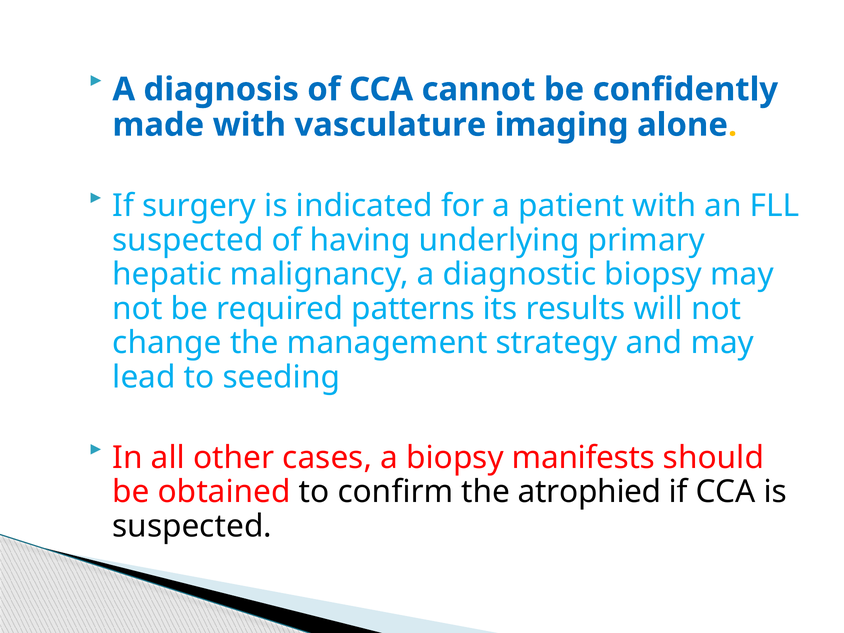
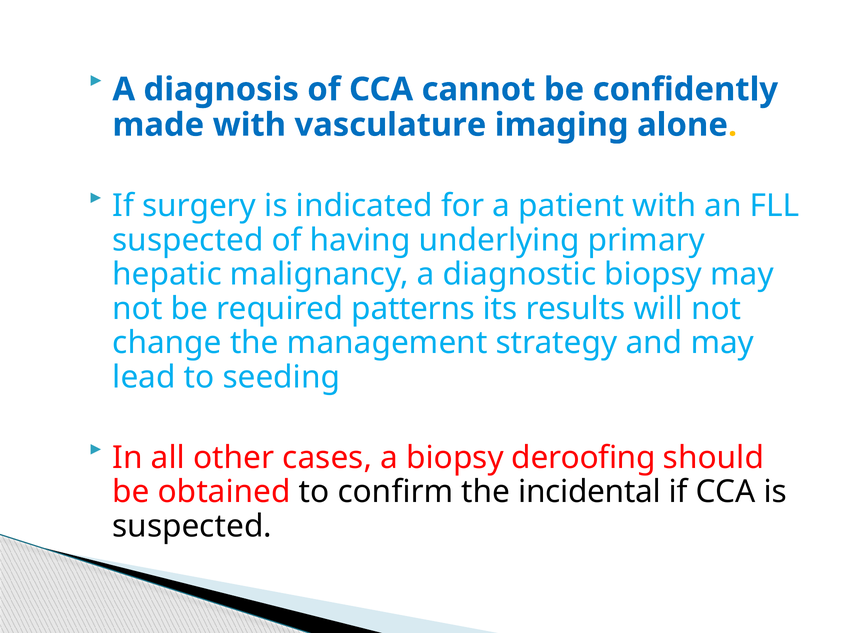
manifests: manifests -> deroofing (583, 458)
atrophied: atrophied -> incidental (590, 492)
